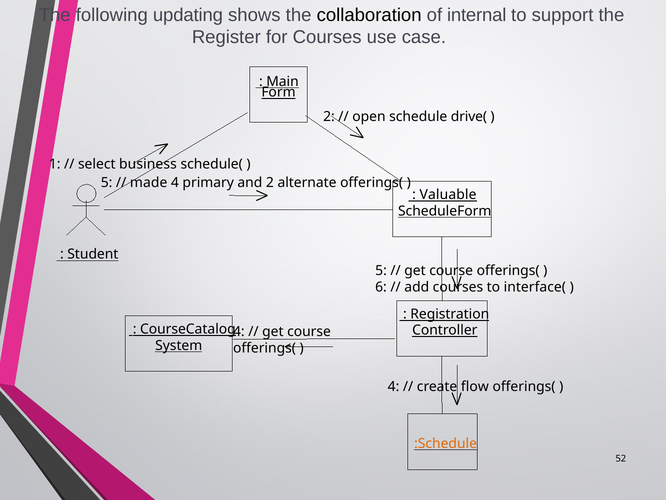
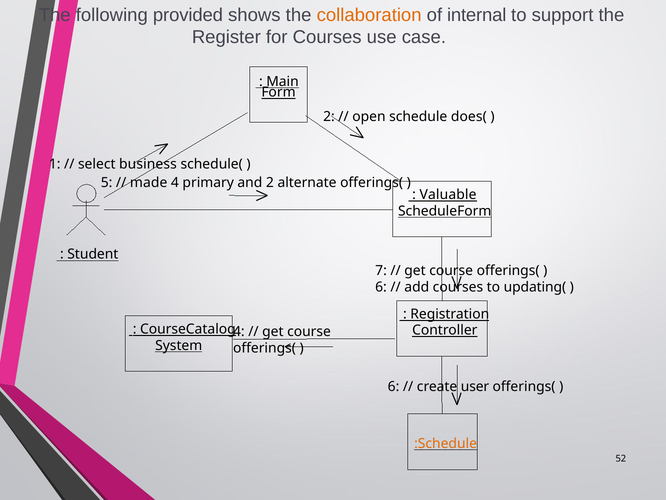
updating: updating -> provided (188, 15)
collaboration colour: black -> orange (369, 15)
drive(: drive( -> does( (469, 117)
5: 5 -> 7 (381, 270)
interface(: interface( -> updating( (535, 287)
4: 4 -> 6 (394, 386)
flow: flow -> user (475, 386)
